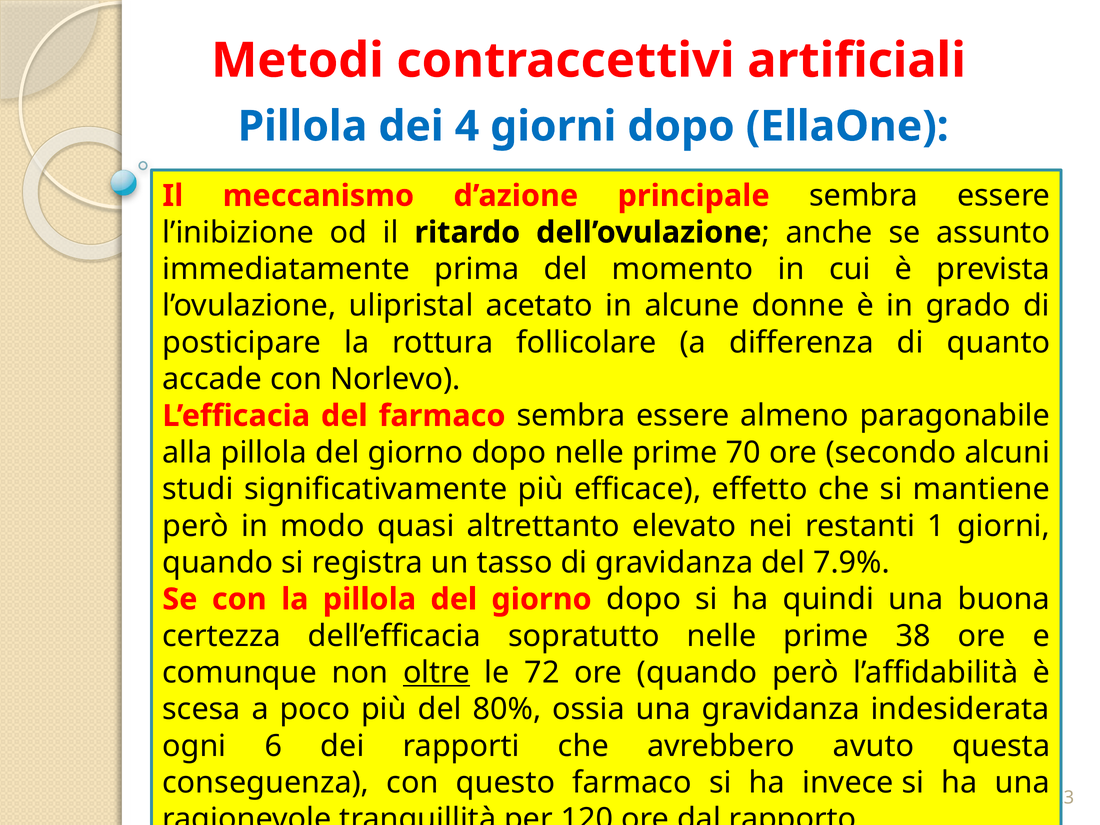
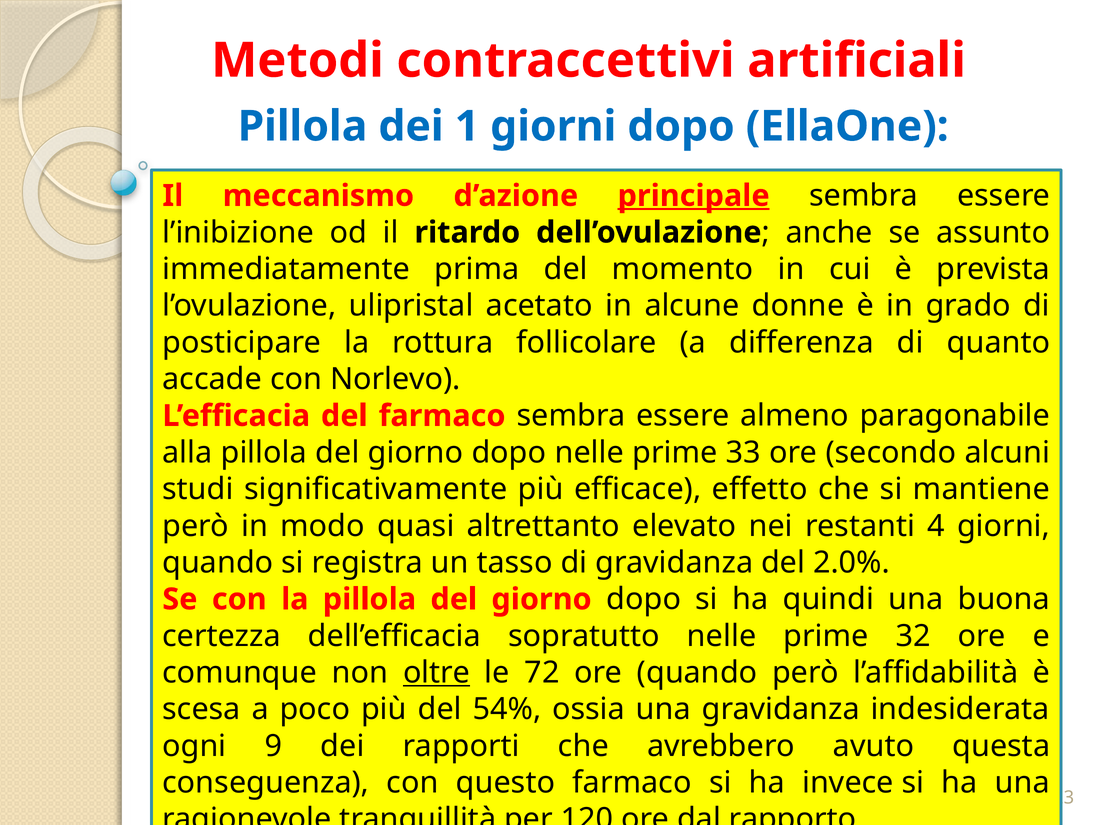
4: 4 -> 1 (467, 126)
principale underline: none -> present (694, 196)
70: 70 -> 33 (743, 453)
1: 1 -> 4 (936, 526)
7.9%: 7.9% -> 2.0% (852, 563)
38: 38 -> 32 (913, 636)
80%: 80% -> 54% (507, 709)
6: 6 -> 9 (273, 746)
